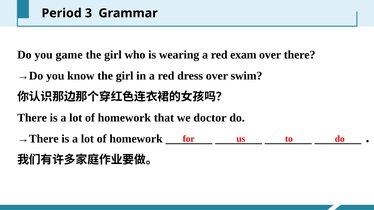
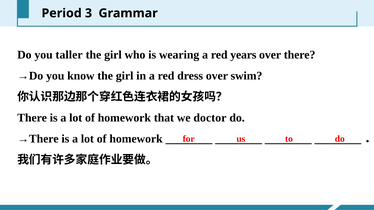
game: game -> taller (69, 55)
exam: exam -> years (243, 55)
